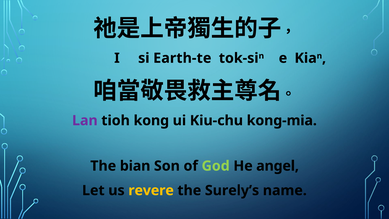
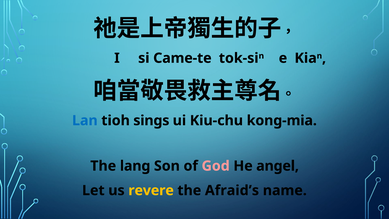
Earth-te: Earth-te -> Came-te (182, 58)
Lan colour: purple -> blue (85, 120)
kong: kong -> sings (151, 120)
bian: bian -> lang (135, 166)
God colour: light green -> pink (216, 166)
Surely’s: Surely’s -> Afraid’s (232, 190)
